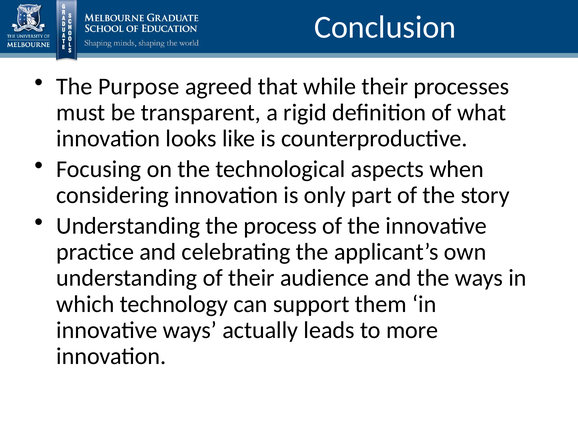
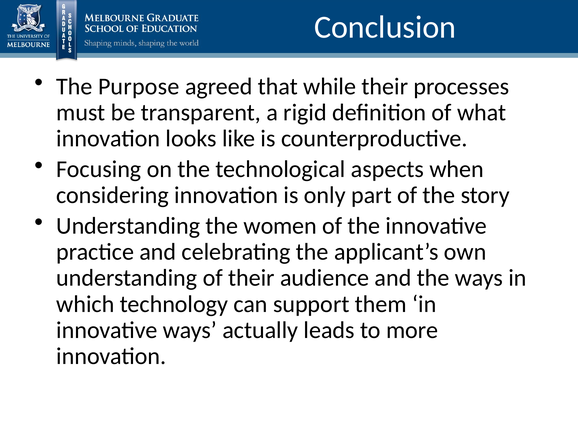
process: process -> women (280, 226)
